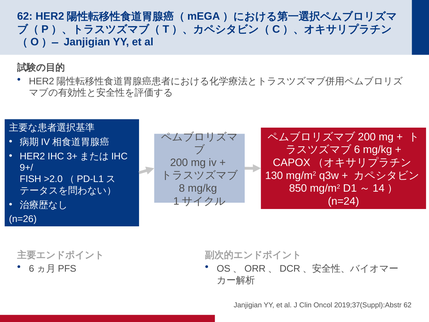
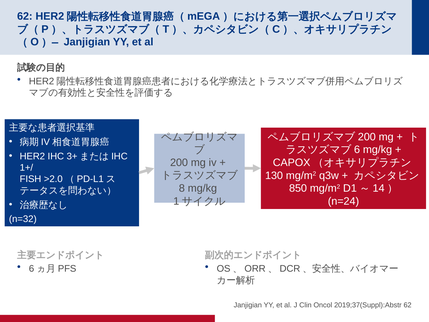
9+/: 9+/ -> 1+/ (26, 168)
n=26: n=26 -> n=32 (23, 219)
